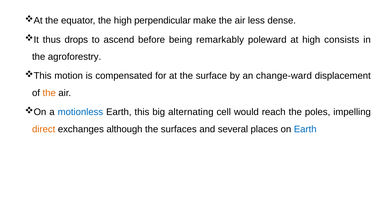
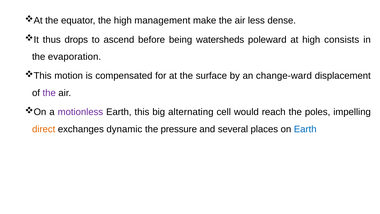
perpendicular: perpendicular -> management (162, 21)
remarkably: remarkably -> watersheds (220, 40)
agroforestry: agroforestry -> evaporation (74, 57)
the colour: orange -> purple (49, 93)
motionless colour: blue -> purple (80, 112)
although: although -> dynamic (124, 129)
surfaces: surfaces -> pressure (179, 129)
